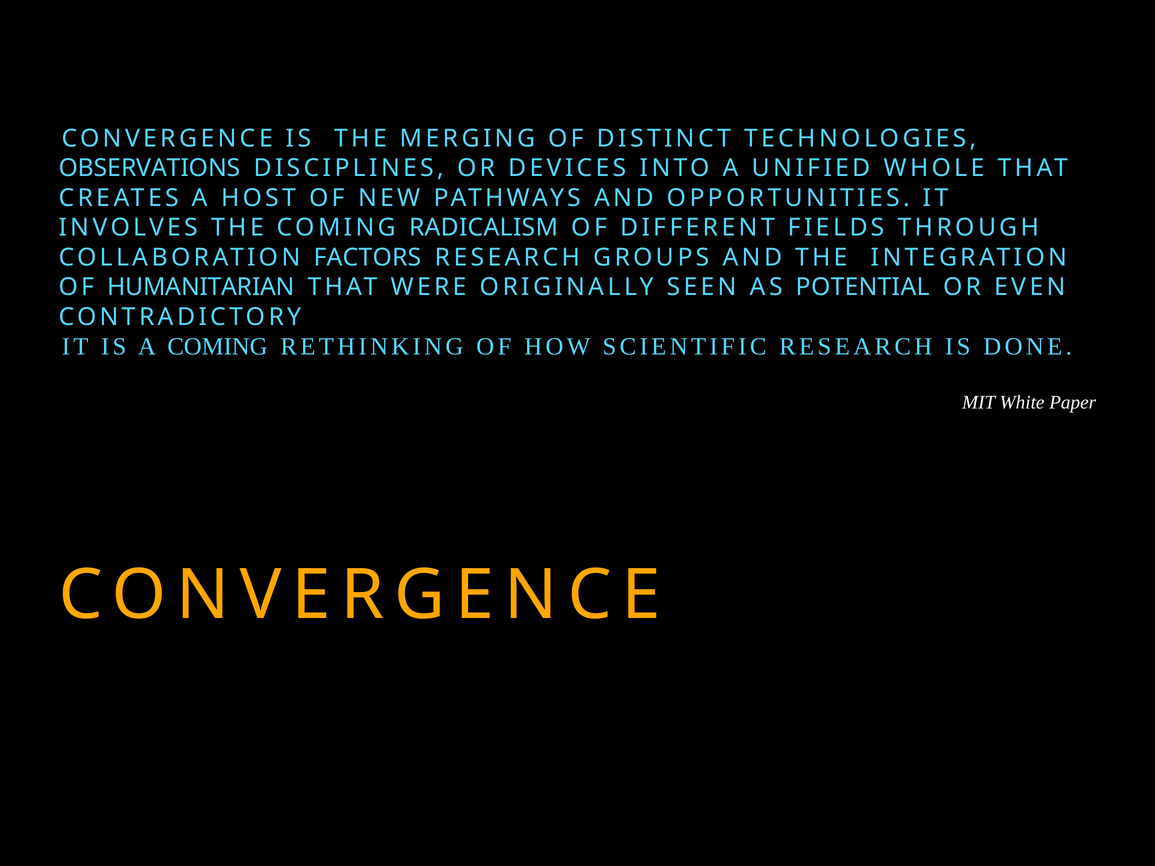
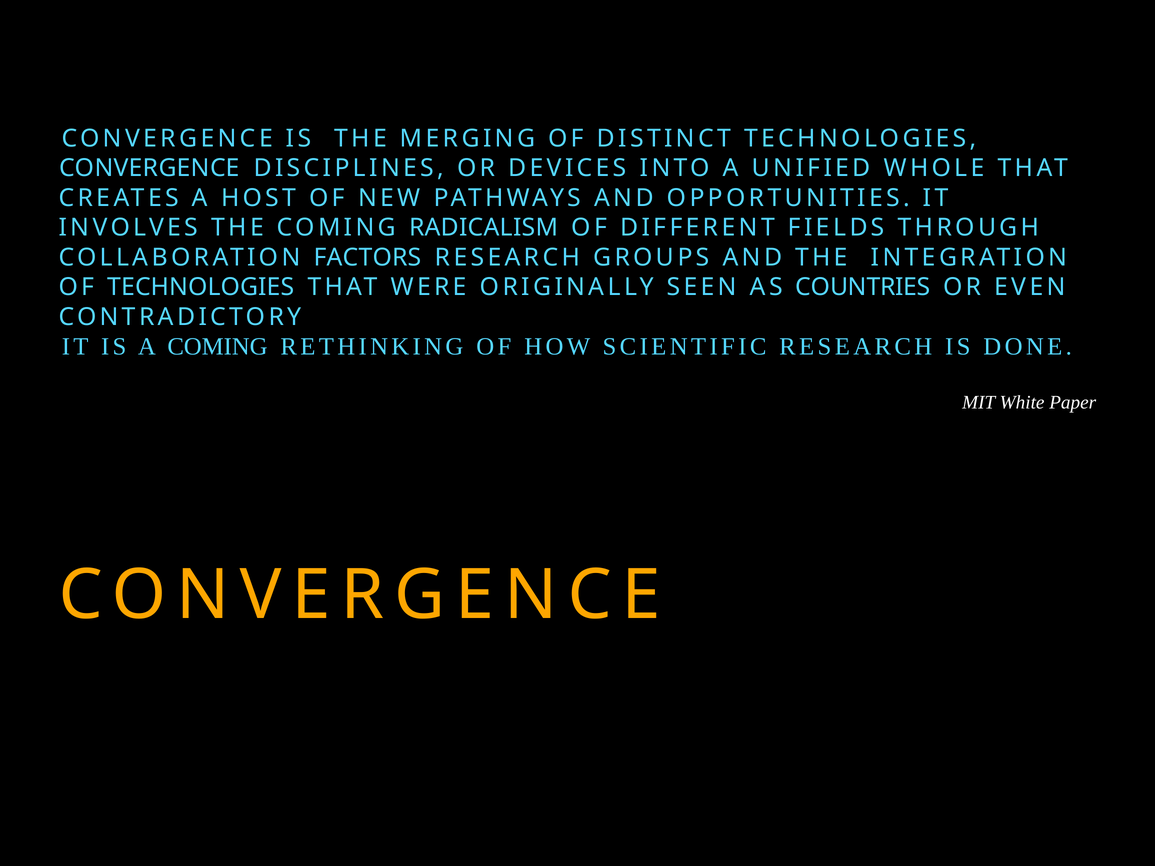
OBSERVATIONS: OBSERVATIONS -> CONVERGENCE (149, 168)
OF HUMANITARIAN: HUMANITARIAN -> TECHNOLOGIES (201, 287)
POTENTIAL: POTENTIAL -> COUNTRIES (863, 287)
